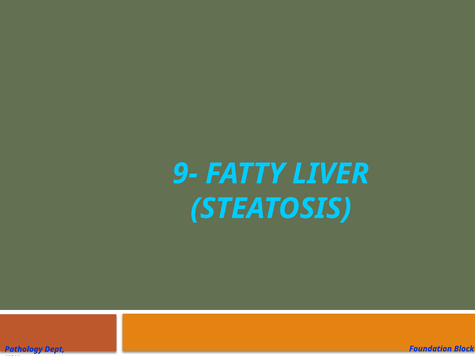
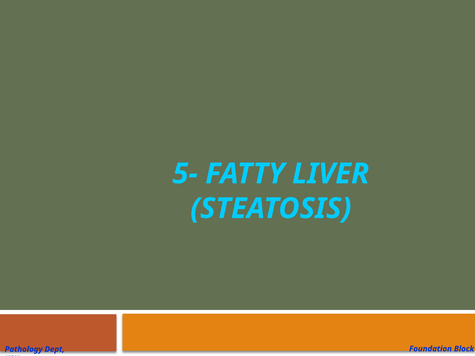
9-: 9- -> 5- (185, 174)
